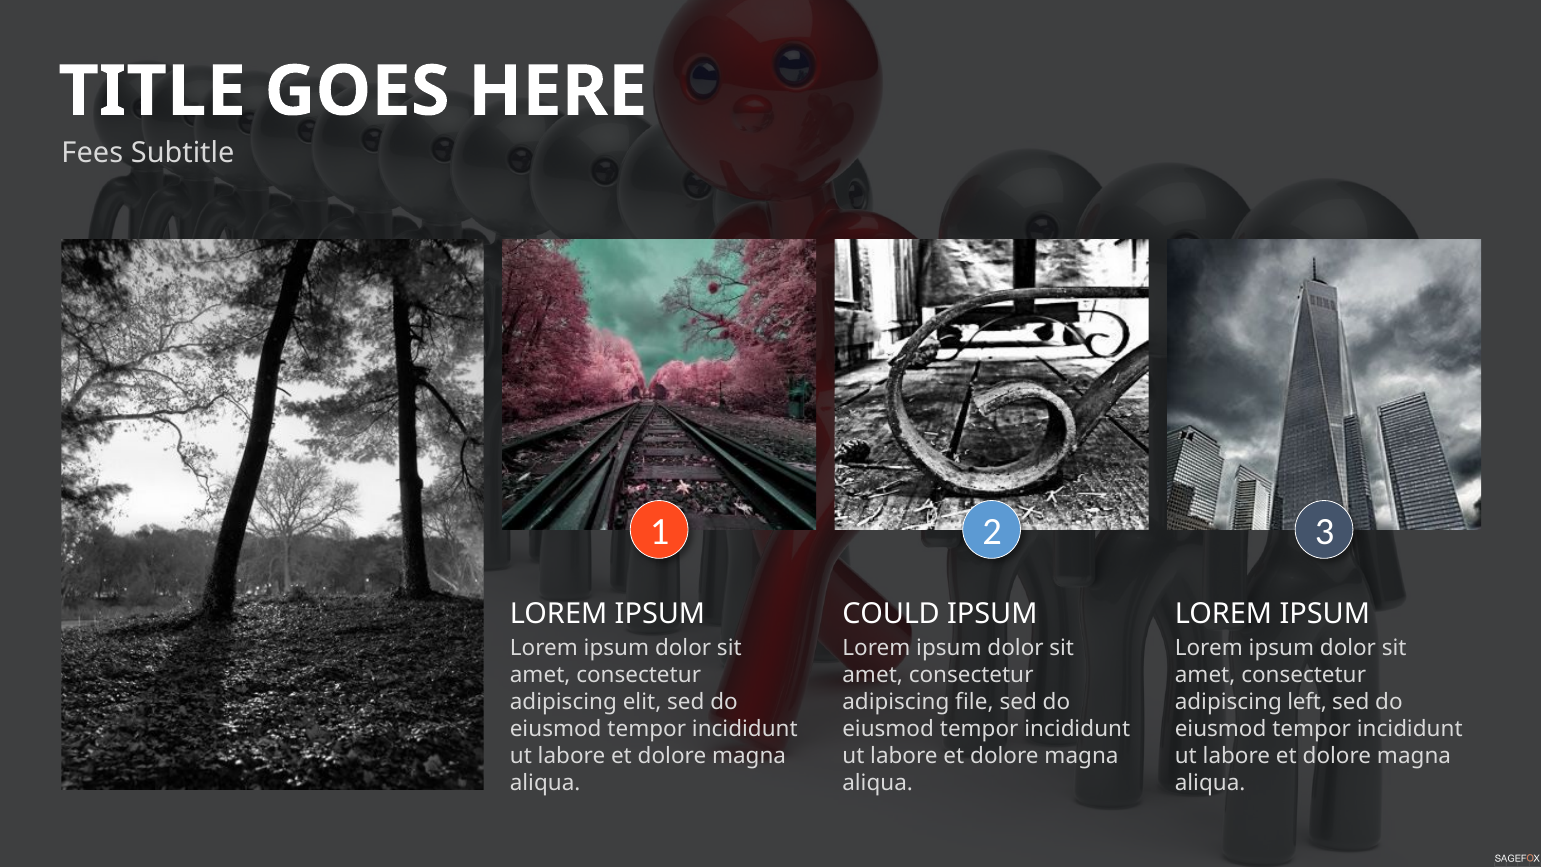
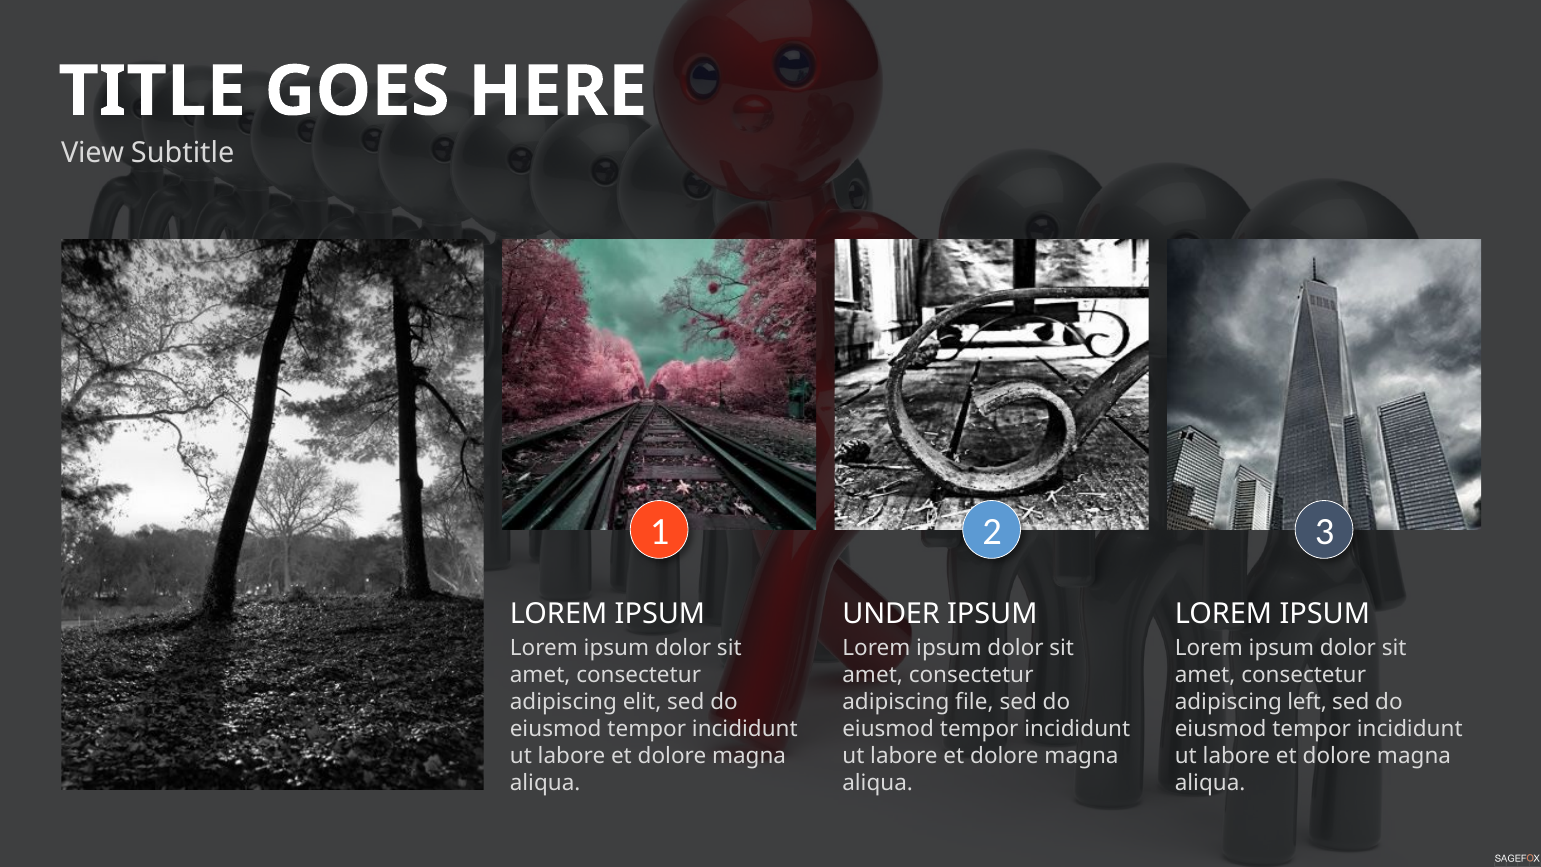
Fees: Fees -> View (93, 153)
COULD: COULD -> UNDER (891, 613)
